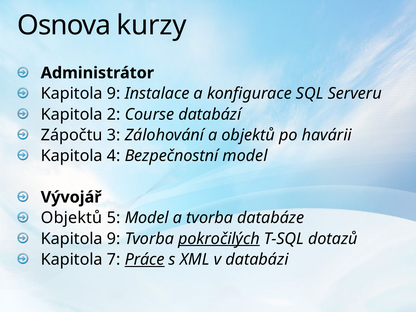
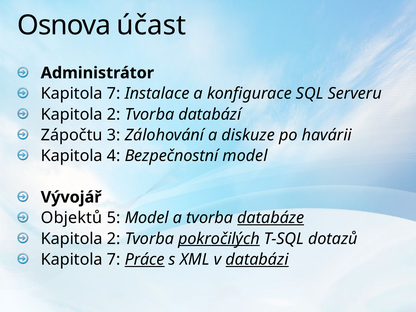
kurzy: kurzy -> účast (151, 25)
9: 9 -> 7 (114, 94)
Course: Course -> Tvorba (149, 114)
a objektů: objektů -> diskuze (248, 135)
databáze underline: none -> present (271, 218)
9: 9 -> 2 (114, 239)
databázi underline: none -> present (257, 259)
